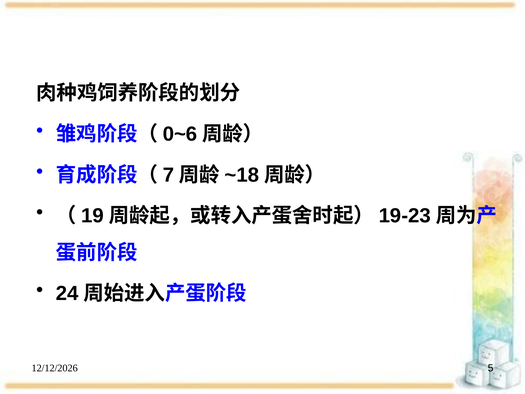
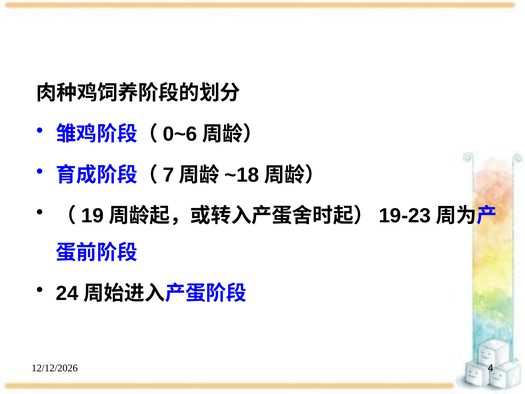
5: 5 -> 4 (491, 368)
